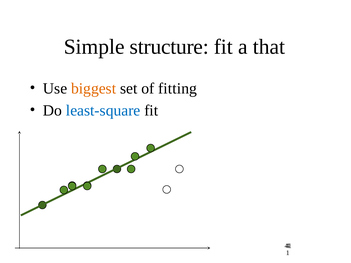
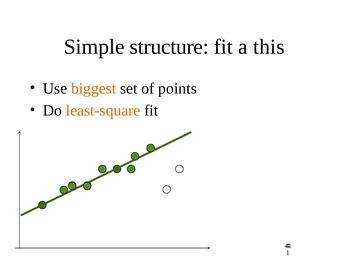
that: that -> this (269, 47)
fitting: fitting -> points (178, 88)
least-square colour: blue -> orange (103, 111)
